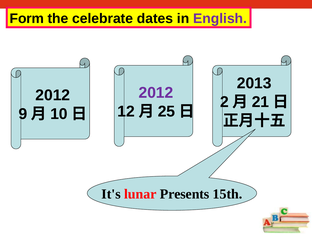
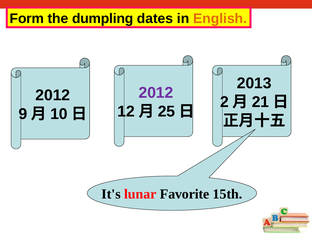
celebrate: celebrate -> dumpling (103, 18)
English colour: purple -> orange (220, 18)
Presents: Presents -> Favorite (185, 194)
